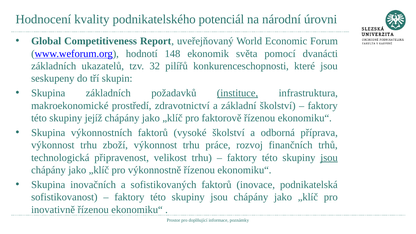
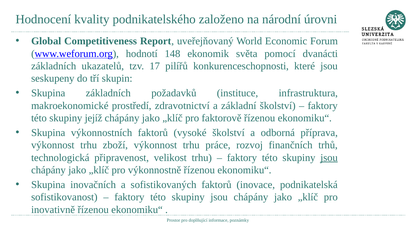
potenciál: potenciál -> založeno (221, 19)
32: 32 -> 17 (155, 66)
instituce underline: present -> none (238, 93)
